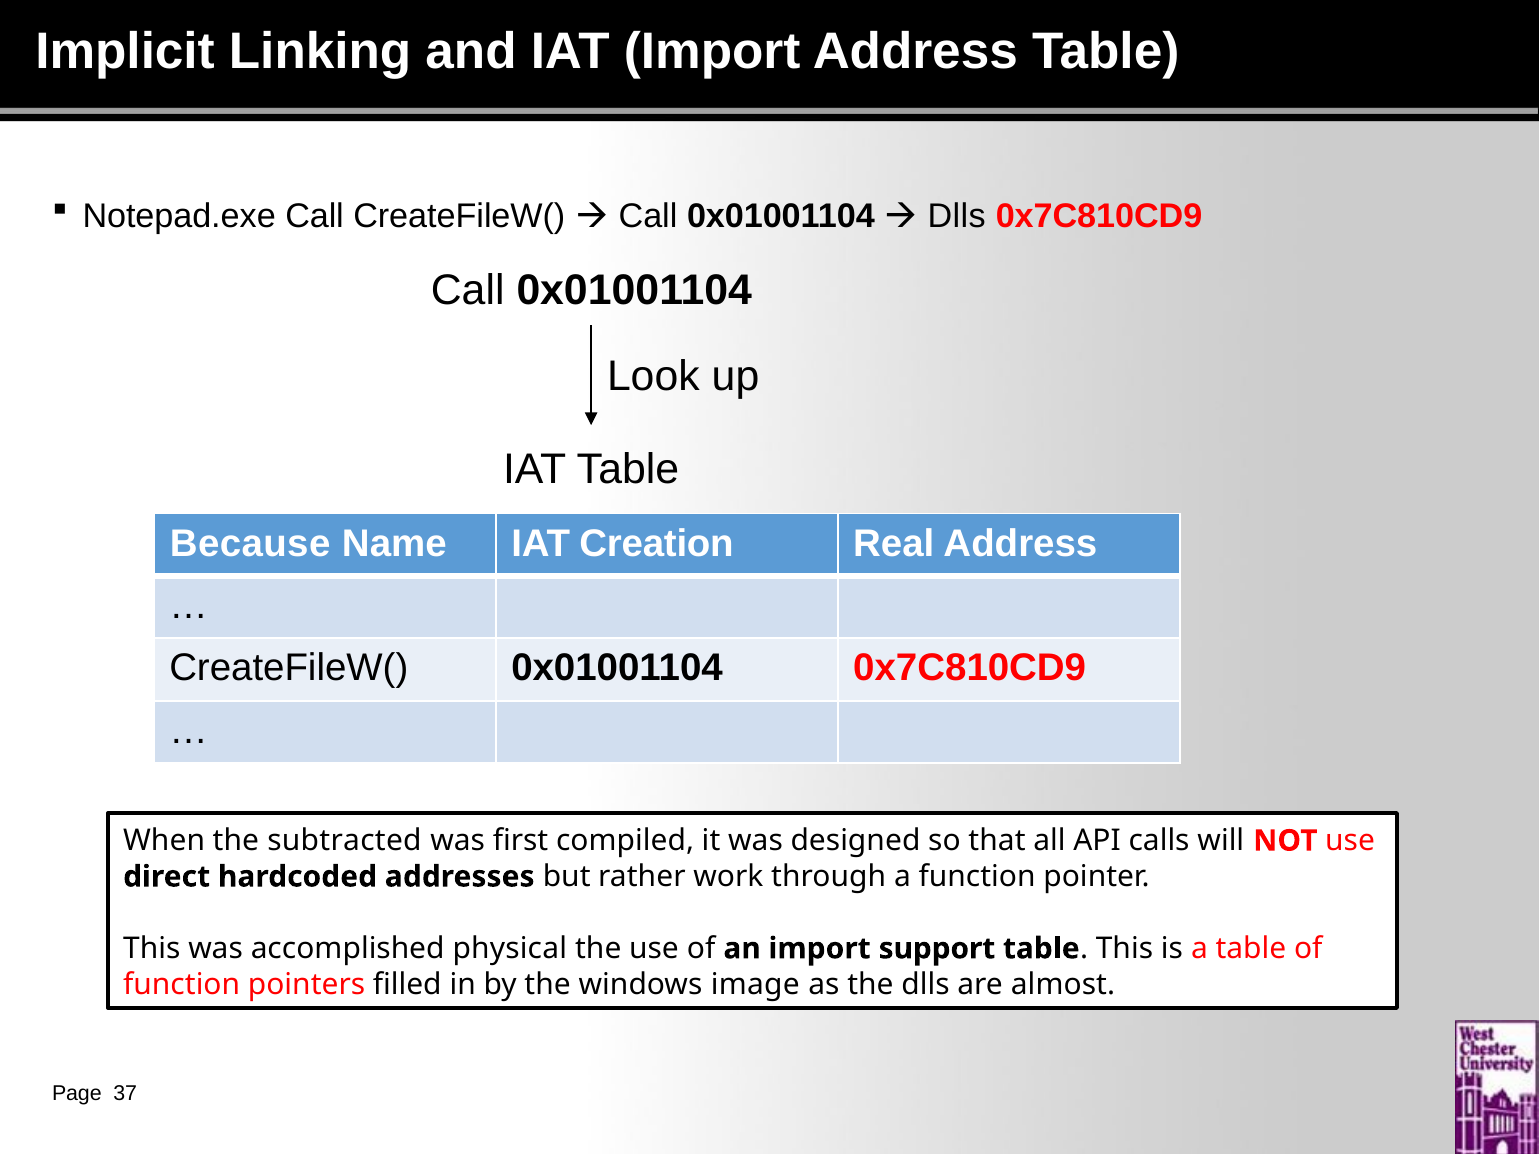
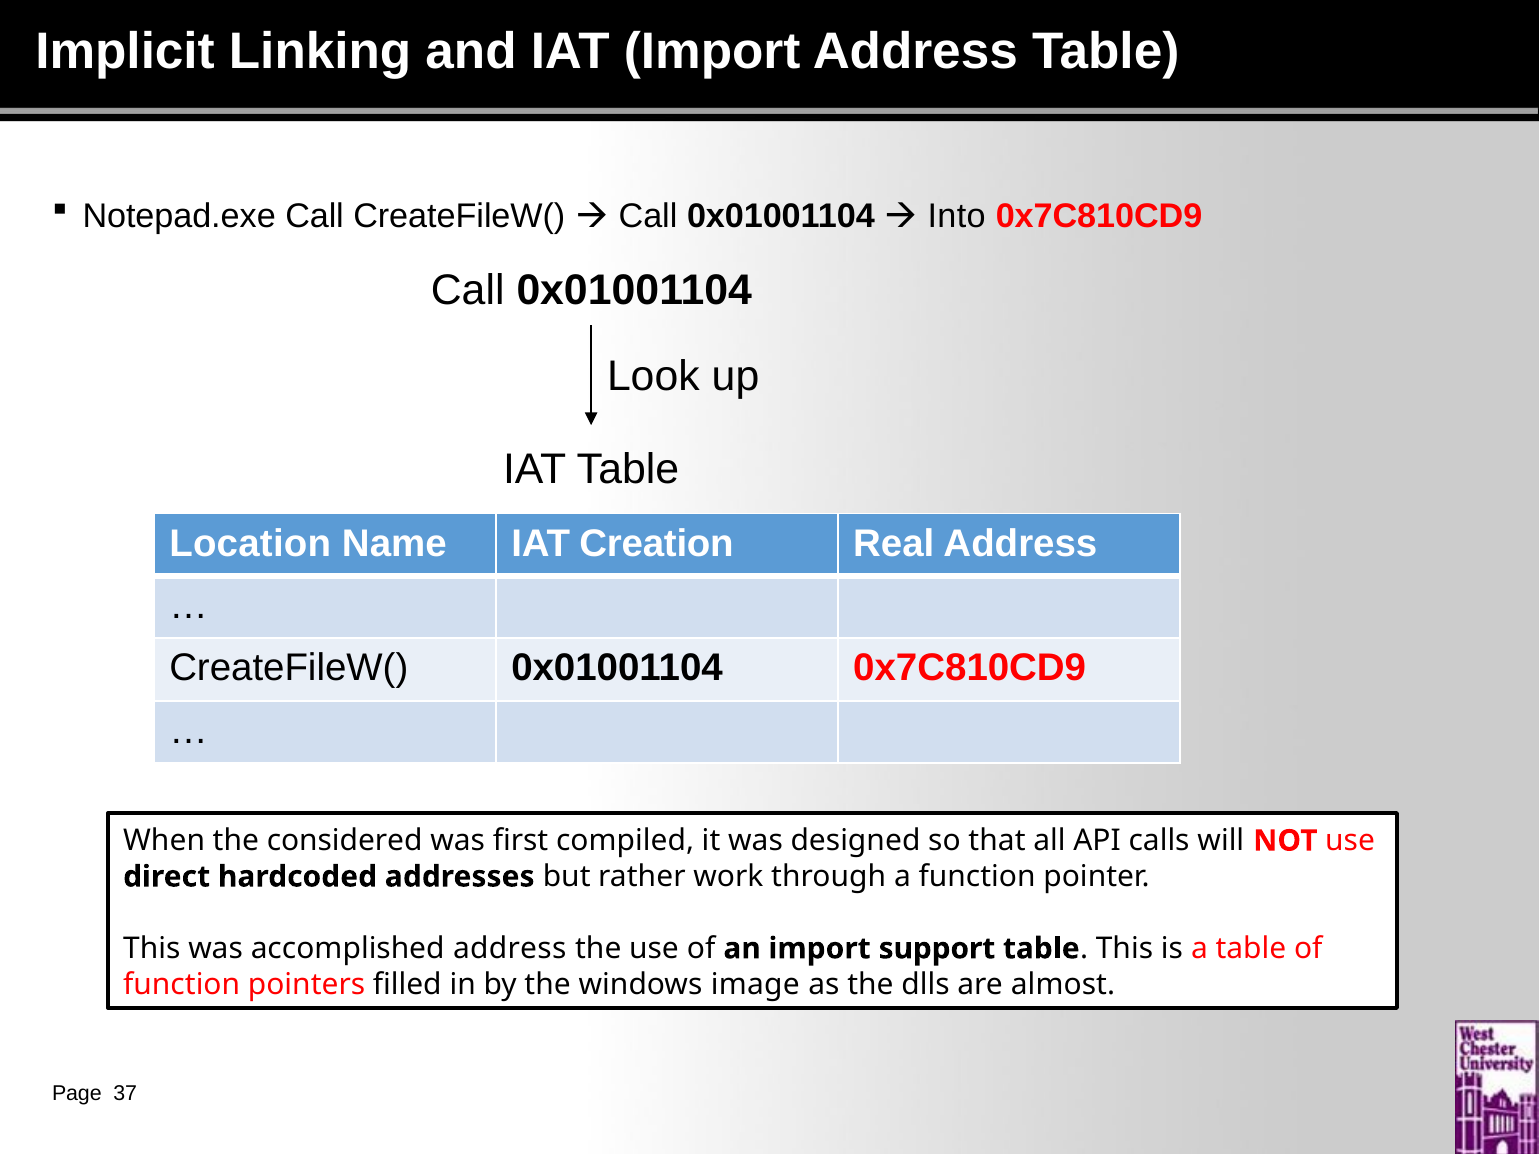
Dlls: Dlls -> Into (957, 216)
Because: Because -> Location (250, 544)
subtracted: subtracted -> considered (345, 841)
accomplished physical: physical -> address (510, 949)
